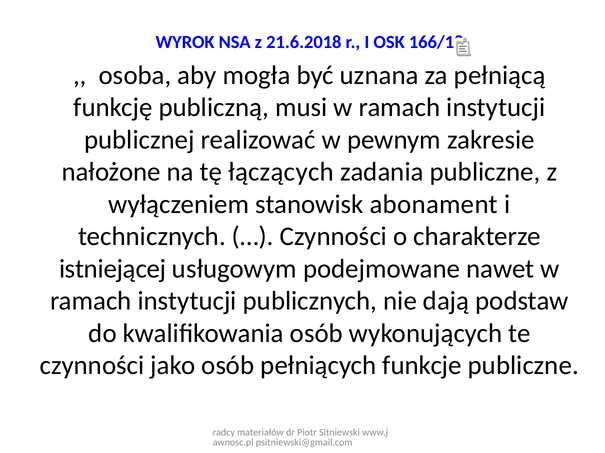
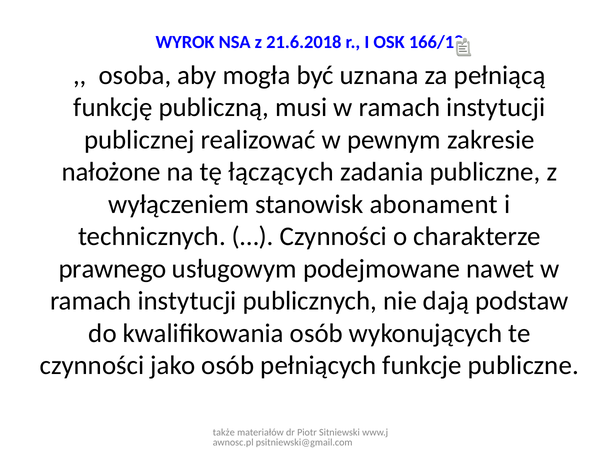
istniejącej: istniejącej -> prawnego (113, 269)
radcy: radcy -> także (224, 433)
